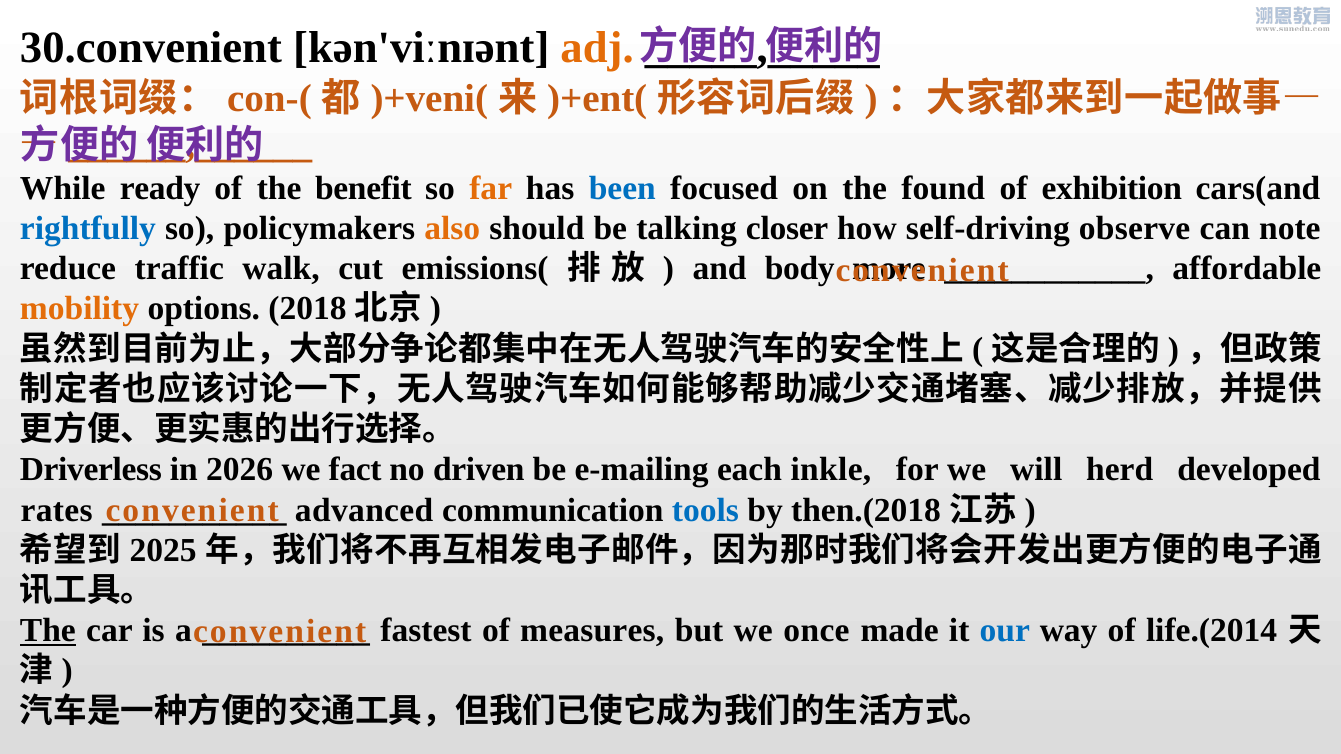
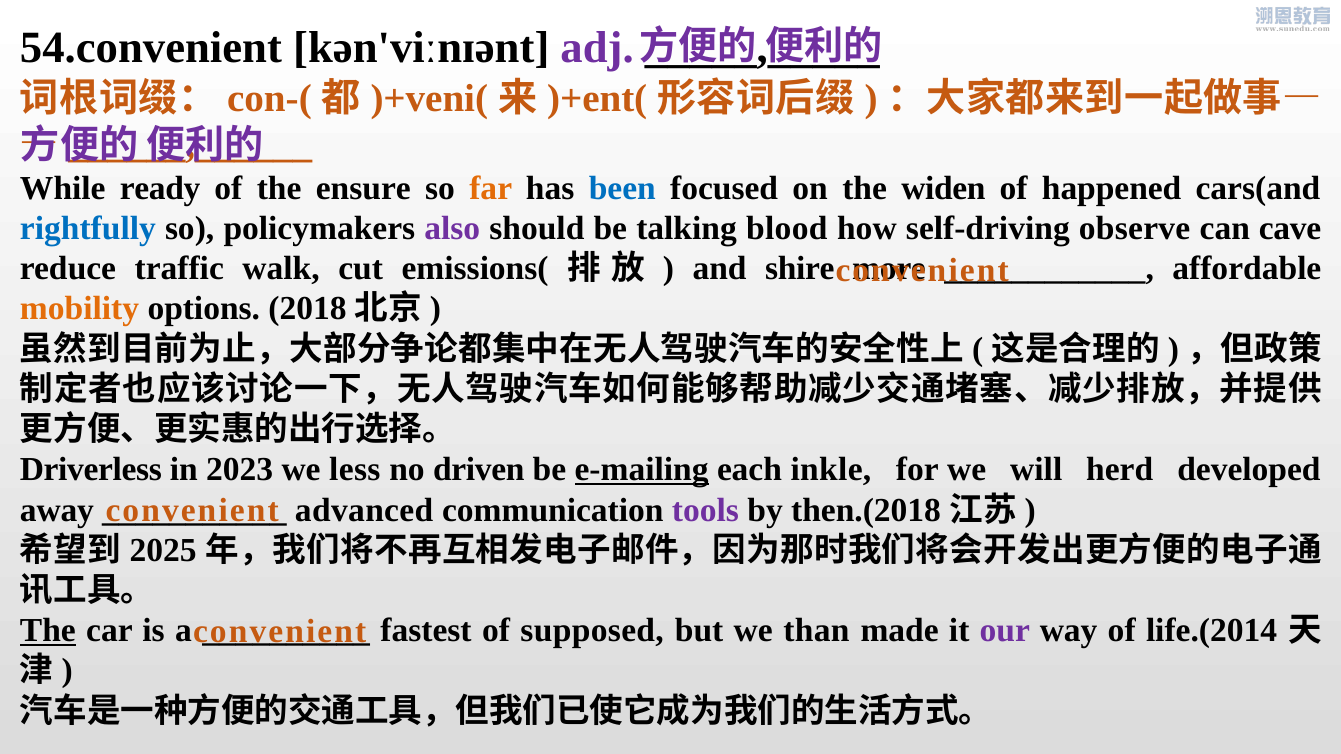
30.convenient: 30.convenient -> 54.convenient (151, 48)
adj colour: orange -> purple (597, 48)
benefit: benefit -> ensure (363, 188)
found: found -> widen (943, 188)
exhibition: exhibition -> happened (1112, 188)
also colour: orange -> purple (452, 229)
closer: closer -> blood (787, 229)
note: note -> cave (1290, 229)
body: body -> shire (800, 269)
2026: 2026 -> 2023 (240, 470)
fact: fact -> less (355, 470)
e-mailing underline: none -> present (642, 470)
rates: rates -> away (57, 510)
tools colour: blue -> purple (705, 510)
measures: measures -> supposed (592, 631)
once: once -> than (817, 631)
our colour: blue -> purple (1005, 631)
